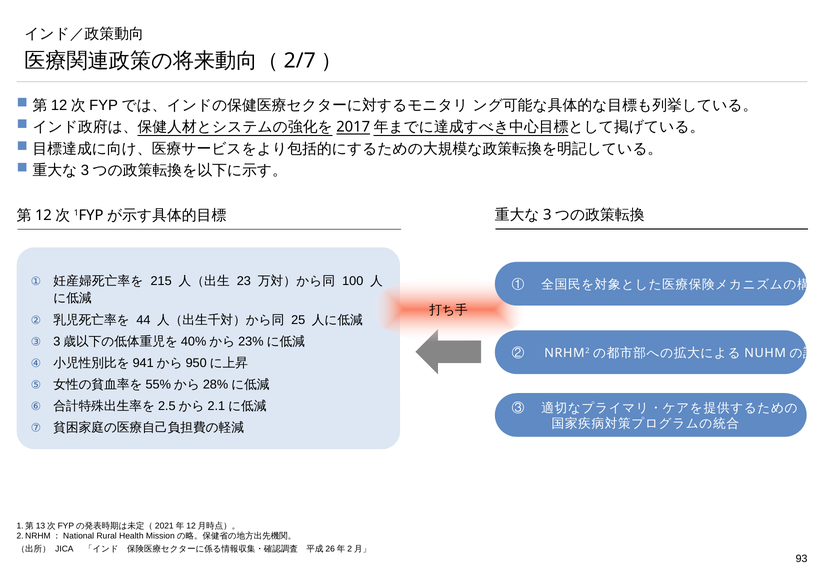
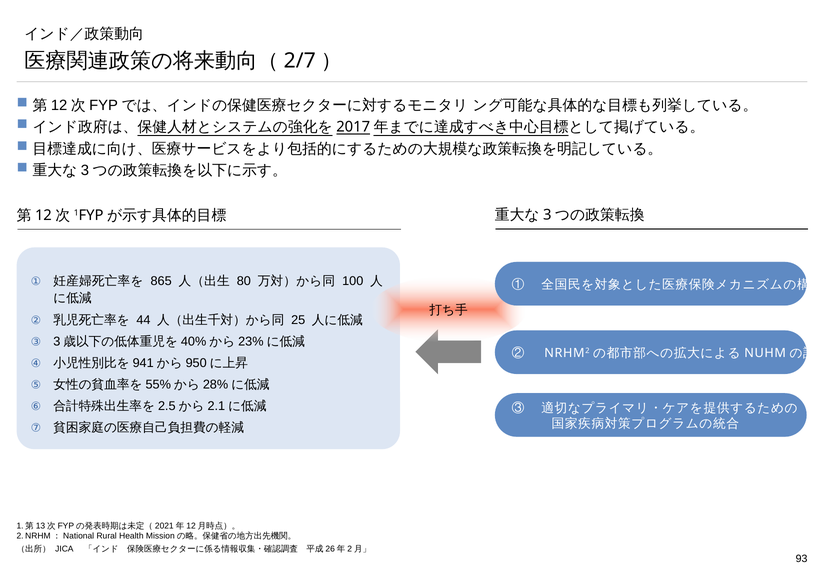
215: 215 -> 865 (161, 281)
23: 23 -> 80 (244, 281)
